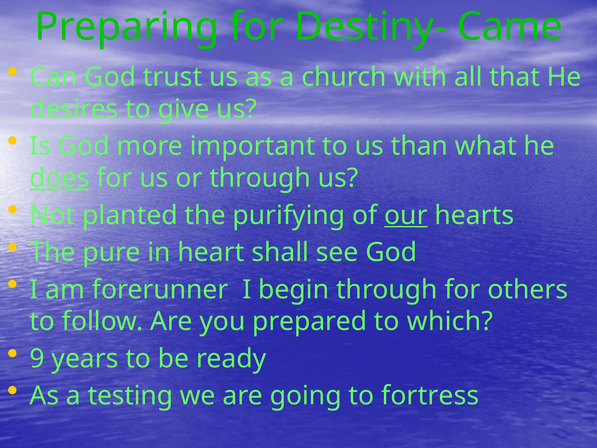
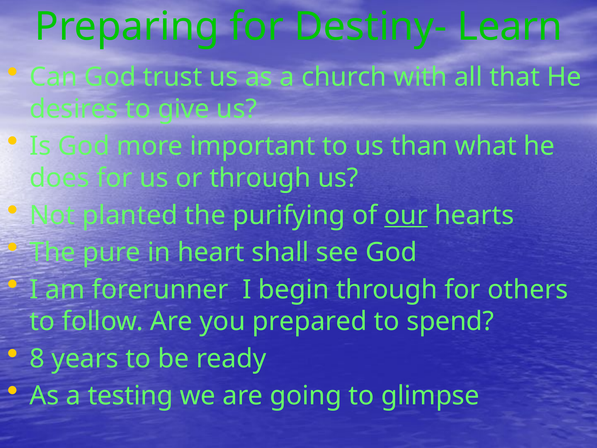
Came: Came -> Learn (510, 27)
does underline: present -> none (59, 178)
which: which -> spend (450, 321)
9: 9 -> 8 (37, 358)
fortress: fortress -> glimpse (430, 396)
